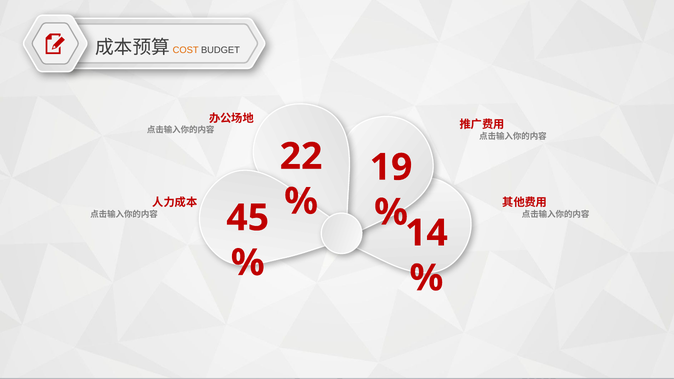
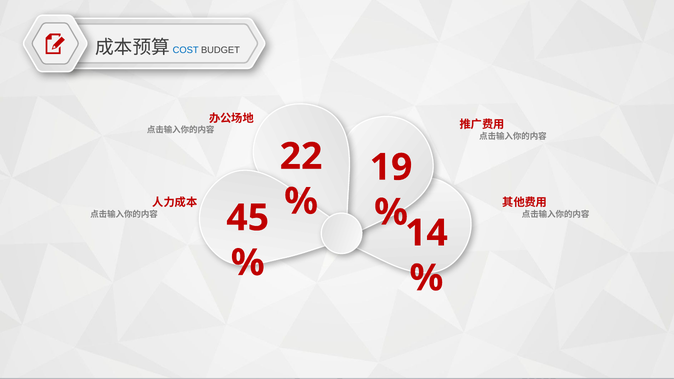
COST colour: orange -> blue (186, 50)
